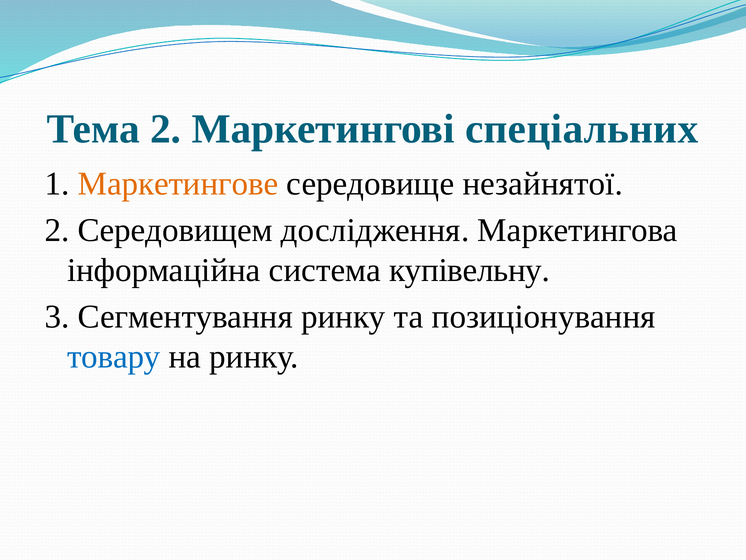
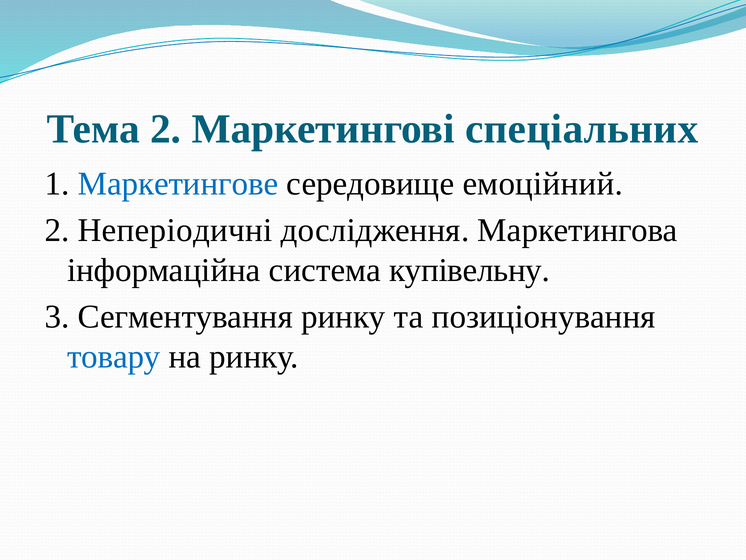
Маркетингове colour: orange -> blue (178, 184)
незайнятої: незайнятої -> емоційний (543, 184)
Середовищем: Середовищем -> Неперіодичні (175, 230)
